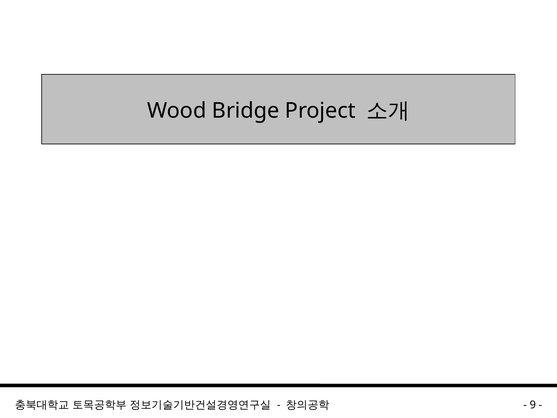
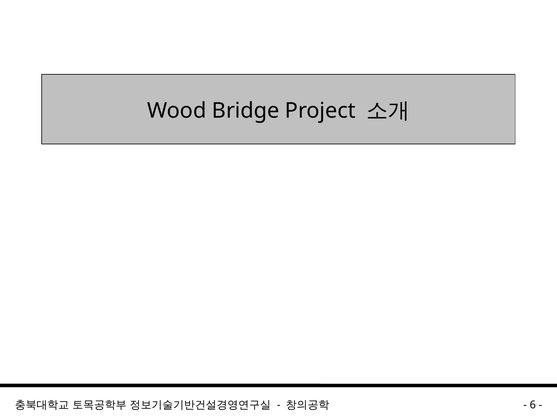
9: 9 -> 6 (533, 405)
